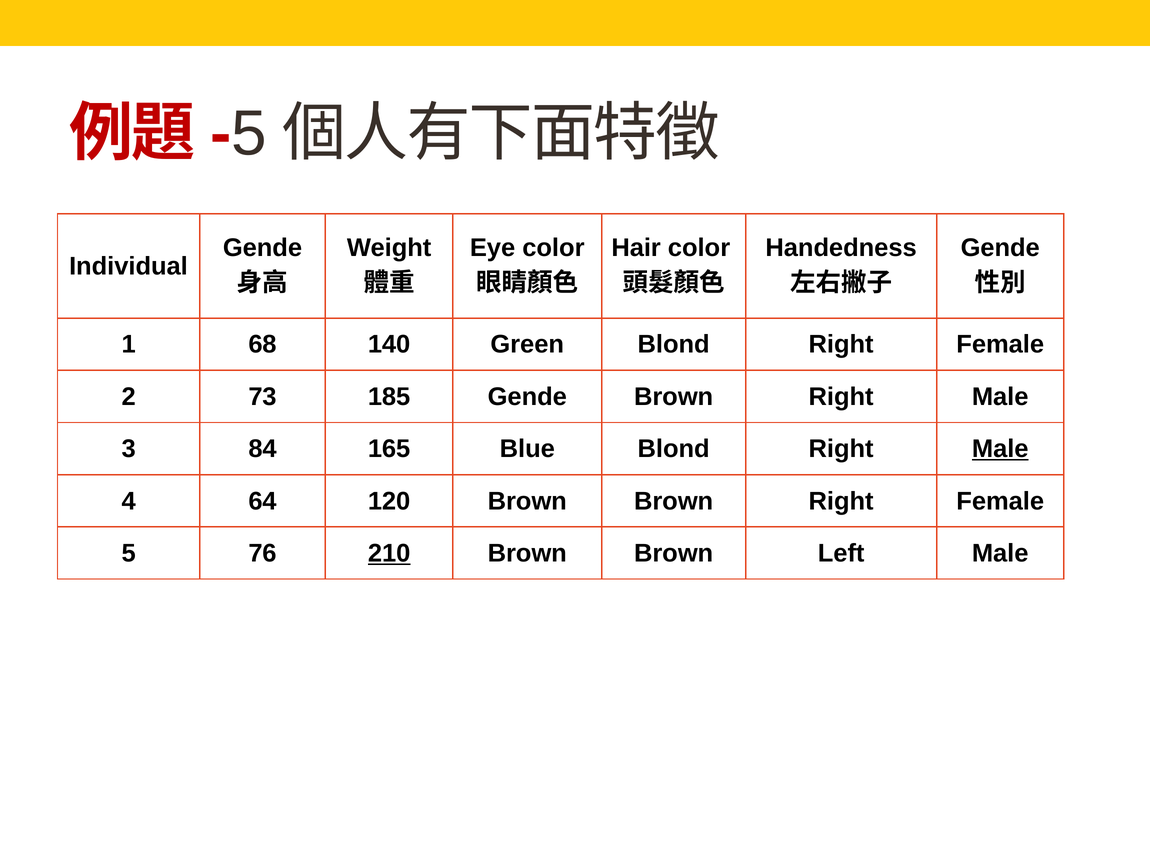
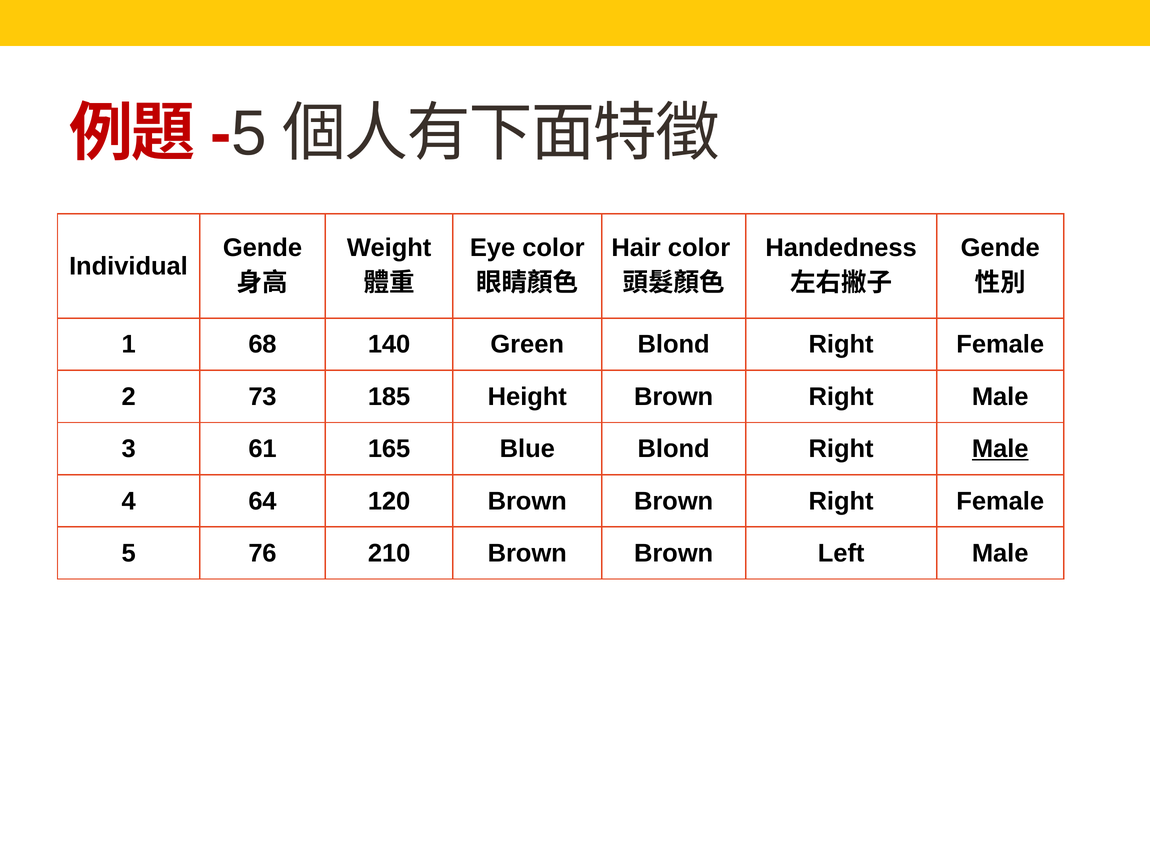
185 Gende: Gende -> Height (527, 397)
84: 84 -> 61 (263, 449)
210 underline: present -> none (389, 554)
